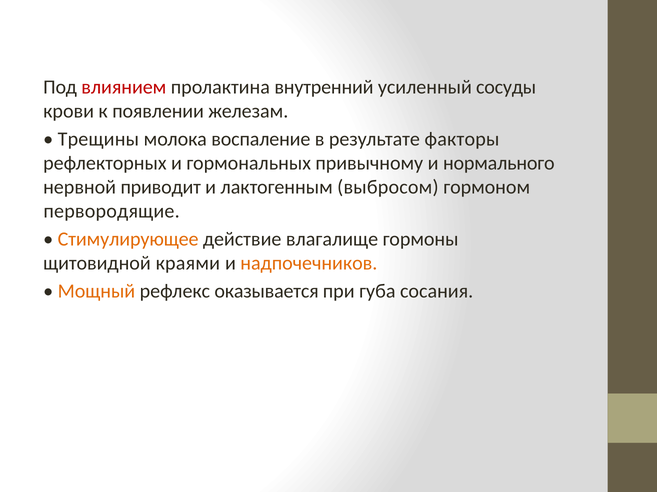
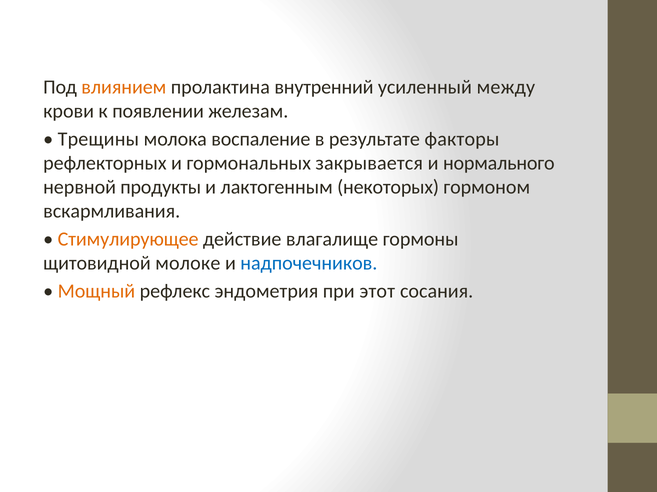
влиянием colour: red -> orange (124, 87)
сосуды: сосуды -> между (506, 87)
привычному: привычному -> закрывается (369, 163)
приводит: приводит -> продукты (161, 187)
выбросом: выбросом -> некоторых (388, 187)
первородящие: первородящие -> вскармливания (112, 211)
краями: краями -> молоке (188, 264)
надпочечников colour: orange -> blue (309, 264)
оказывается: оказывается -> эндометрия (266, 292)
губа: губа -> этот (377, 292)
